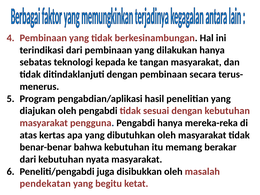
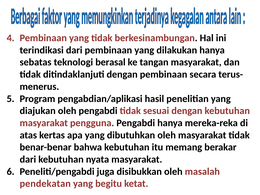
kepada: kepada -> berasal (110, 62)
